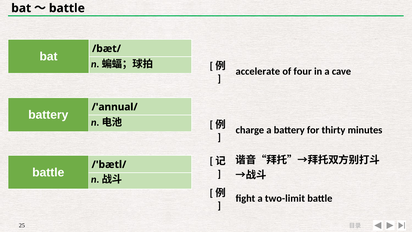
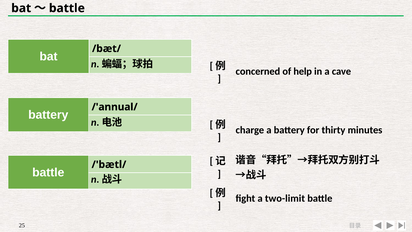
accelerate: accelerate -> concerned (258, 71)
four: four -> help (303, 71)
